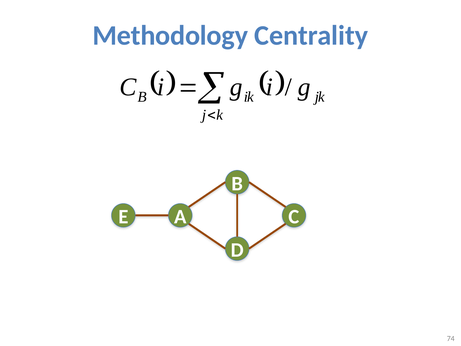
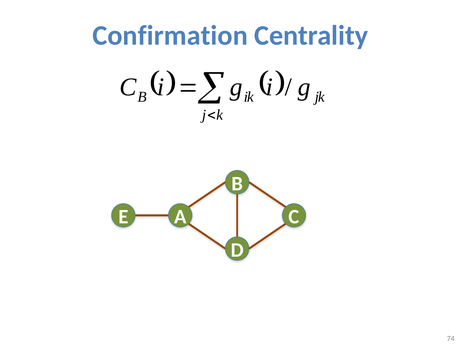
Methodology: Methodology -> Confirmation (170, 35)
